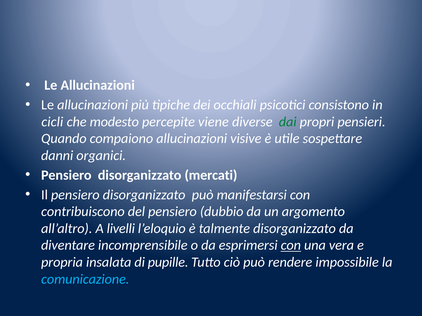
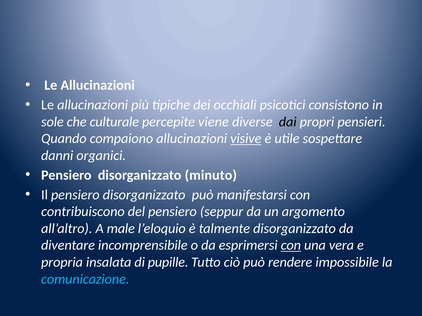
cicli: cicli -> sole (52, 122)
modesto: modesto -> culturale (114, 122)
dai colour: green -> black (288, 122)
visive underline: none -> present (246, 139)
mercati: mercati -> minuto (211, 175)
dubbio: dubbio -> seppur (222, 212)
livelli: livelli -> male (121, 229)
